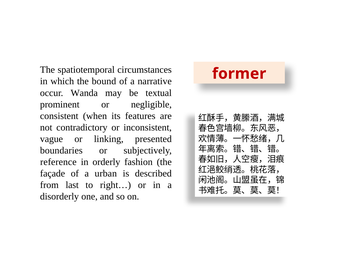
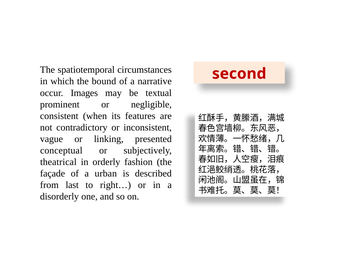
former: former -> second (239, 74)
Wanda: Wanda -> Images (84, 93)
boundaries: boundaries -> conceptual (61, 150)
reference: reference -> theatrical (58, 162)
